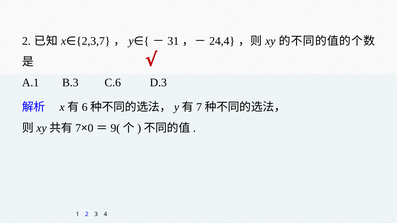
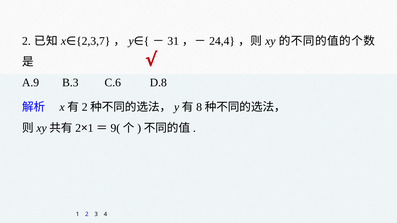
A.1: A.1 -> A.9 (31, 83)
D.3: D.3 -> D.8 (158, 83)
6: 6 -> 2 (85, 107)
7: 7 -> 8 (199, 107)
7: 7 -> 2 (78, 128)
0: 0 -> 1 (91, 128)
